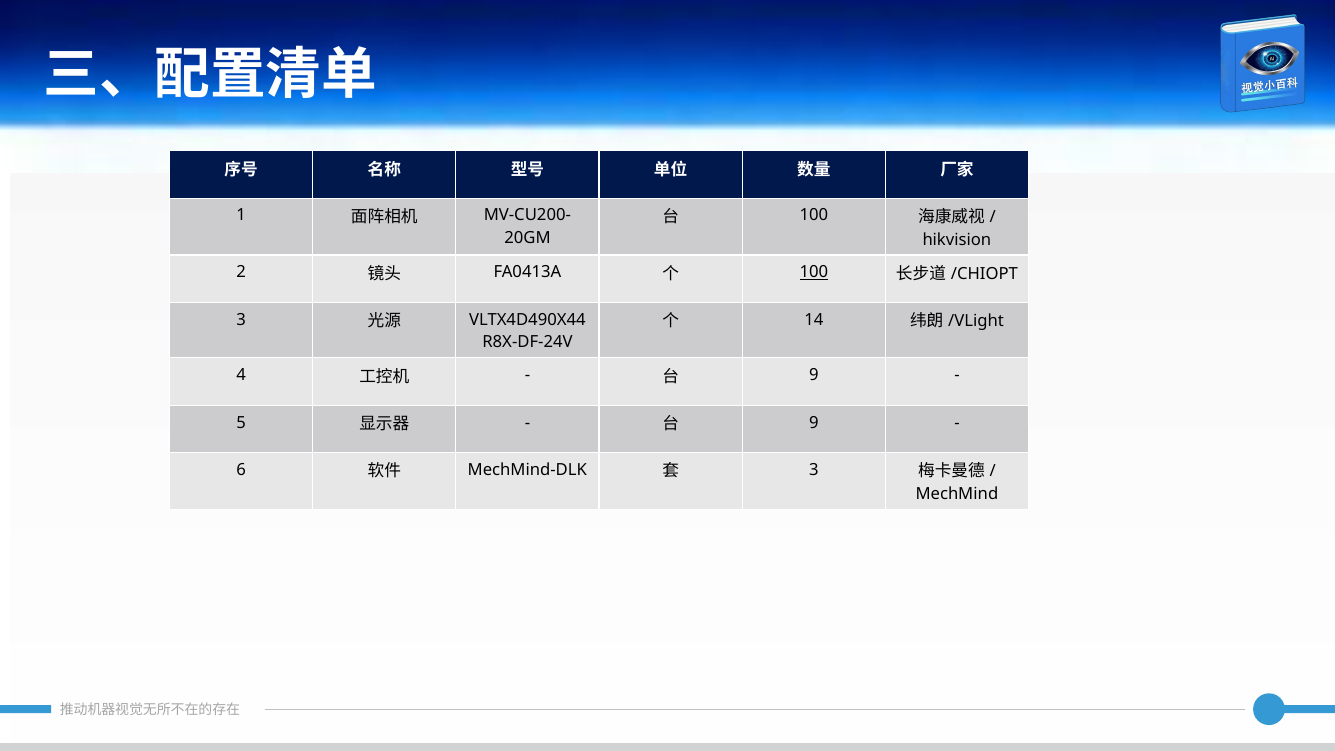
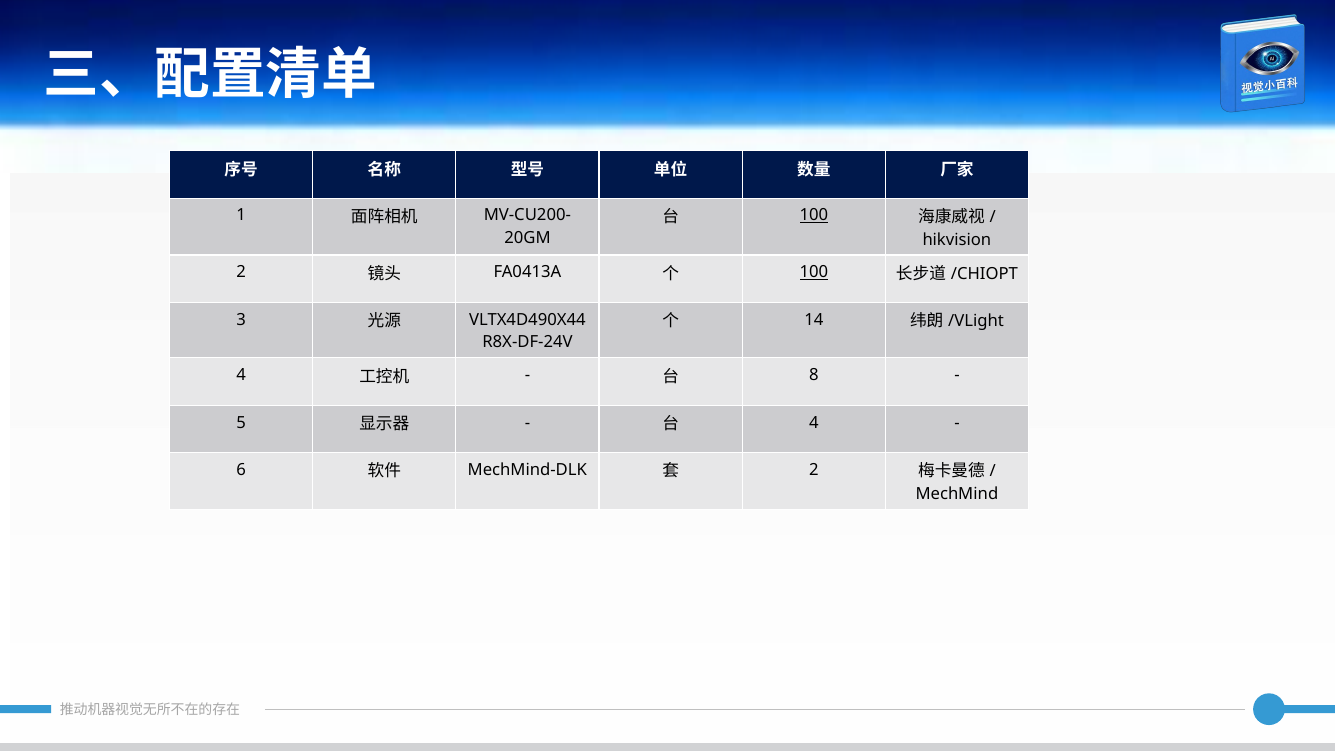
100 underline: none -> present (814, 215)
9: 9 -> 8 (814, 375)
9: 9 -> 4 (814, 422)
3: 3 -> 2 (814, 470)
